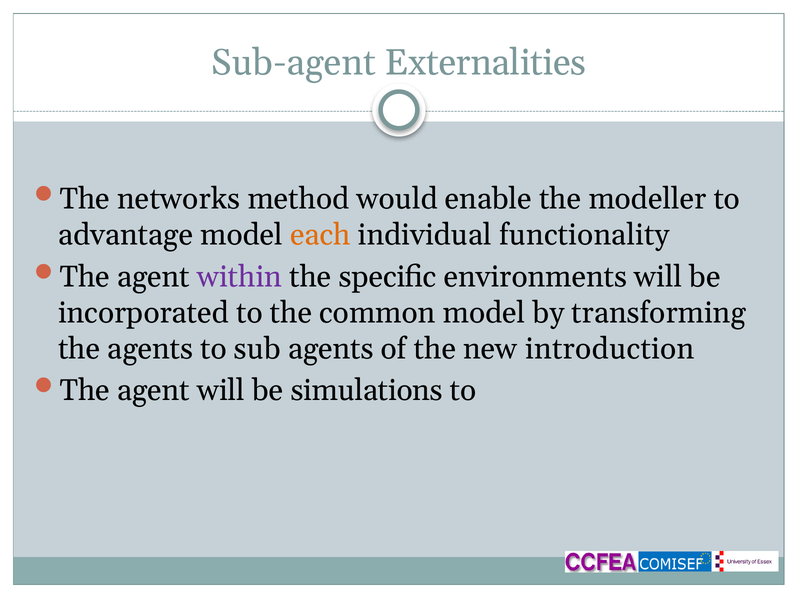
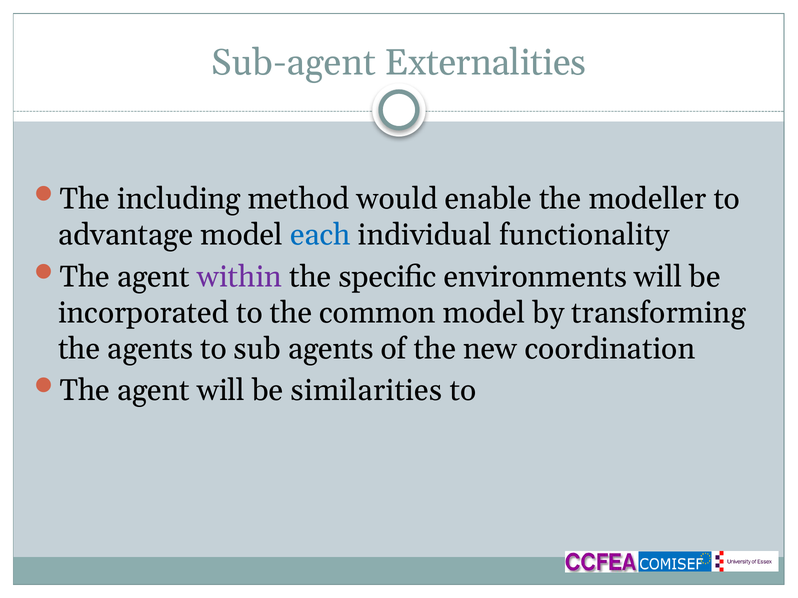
networks: networks -> including (179, 199)
each colour: orange -> blue (320, 235)
introduction: introduction -> coordination (610, 349)
simulations: simulations -> similarities (366, 391)
